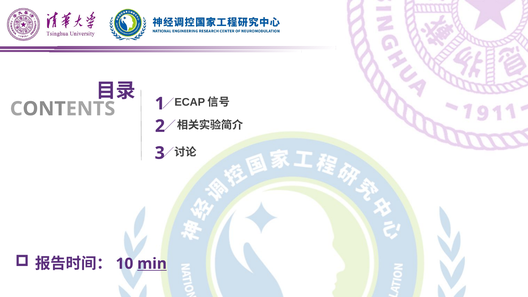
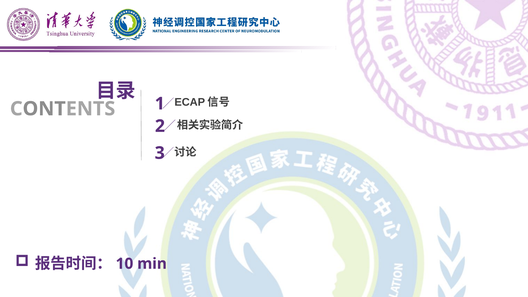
min underline: present -> none (152, 264)
